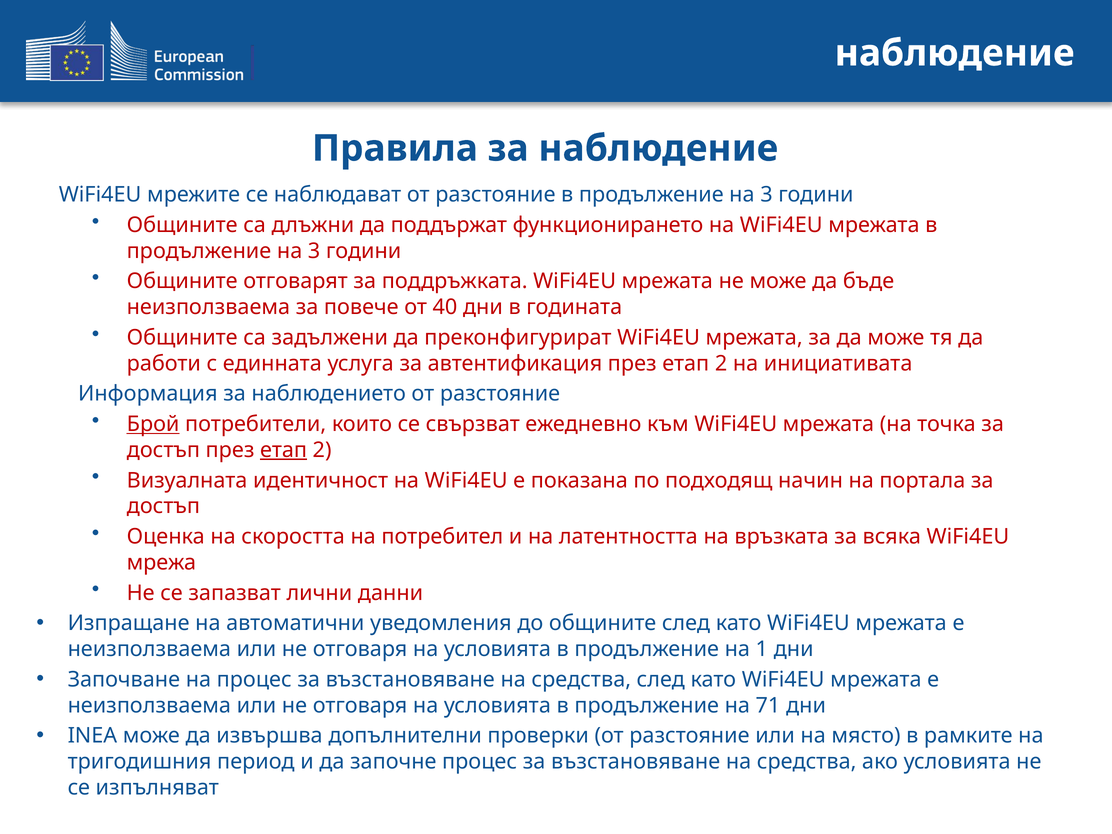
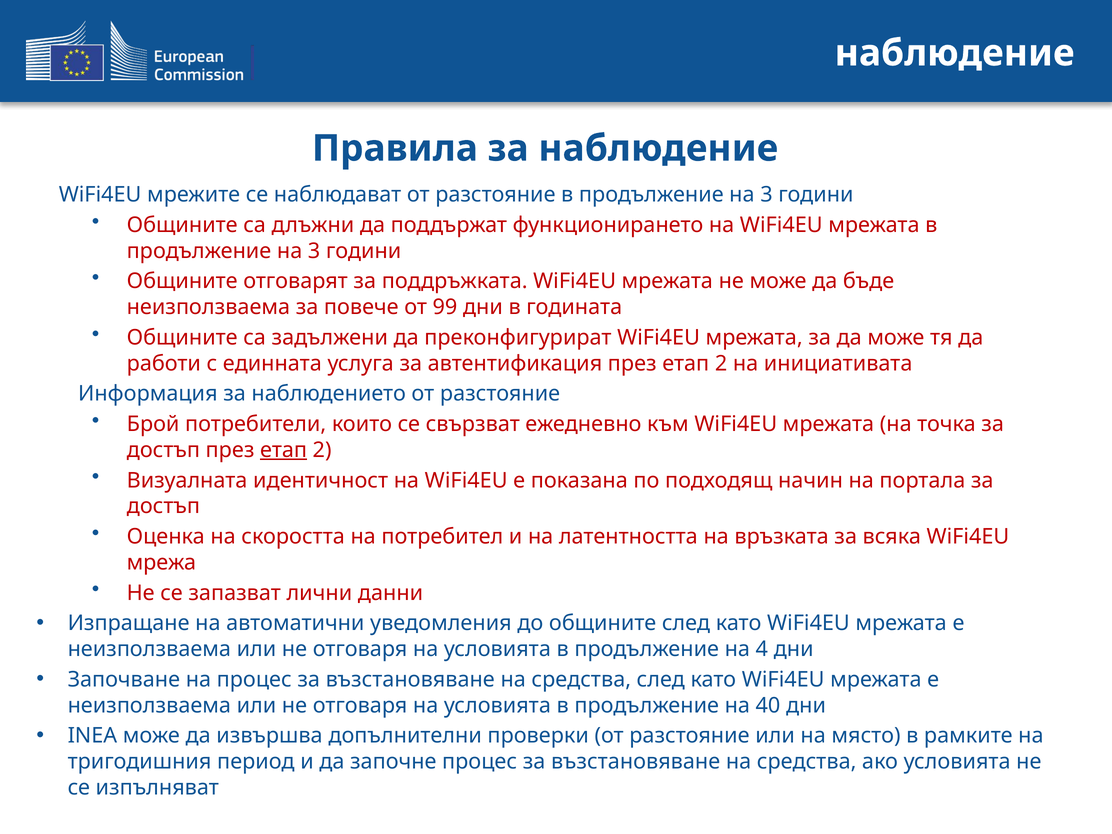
40: 40 -> 99 (445, 307)
Брой underline: present -> none (153, 424)
1: 1 -> 4 (762, 649)
71: 71 -> 40 (768, 705)
